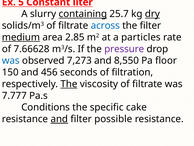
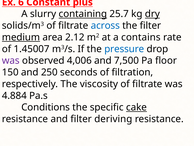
5: 5 -> 6 (21, 2)
liter: liter -> plus (83, 2)
2.85: 2.85 -> 2.12 (75, 37)
particles: particles -> contains (141, 37)
7.66628: 7.66628 -> 1.45007 (32, 49)
pressure colour: purple -> blue (124, 49)
was colour: blue -> purple (11, 60)
7,273: 7,273 -> 4,006 (79, 60)
8,550: 8,550 -> 7,500 (127, 60)
456: 456 -> 250 (49, 72)
The underline: present -> none (69, 84)
7.777: 7.777 -> 4.884 (14, 95)
cake underline: none -> present (136, 107)
and underline: present -> none (59, 119)
possible: possible -> deriving (113, 119)
